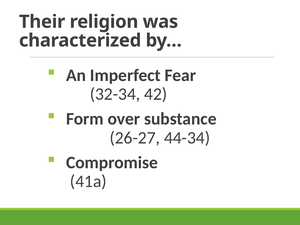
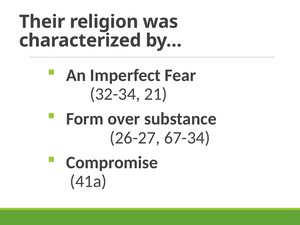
42: 42 -> 21 (156, 94)
44-34: 44-34 -> 67-34 (187, 138)
